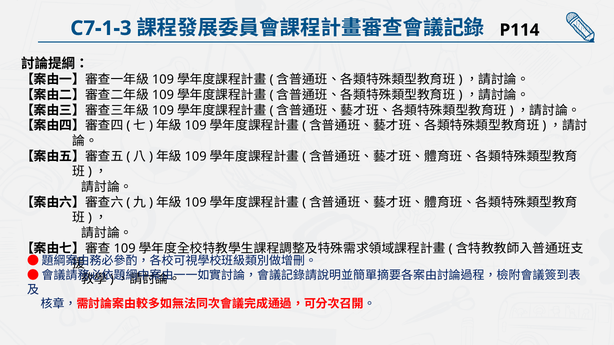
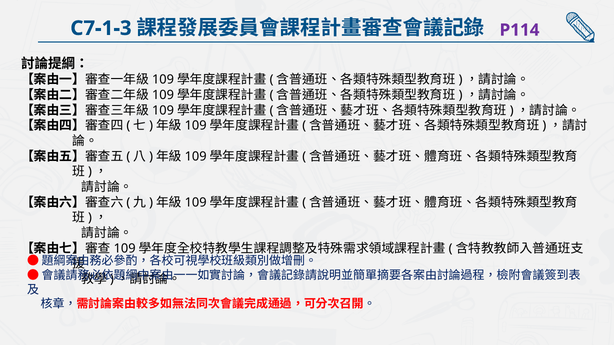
P114 colour: black -> purple (520, 30)
